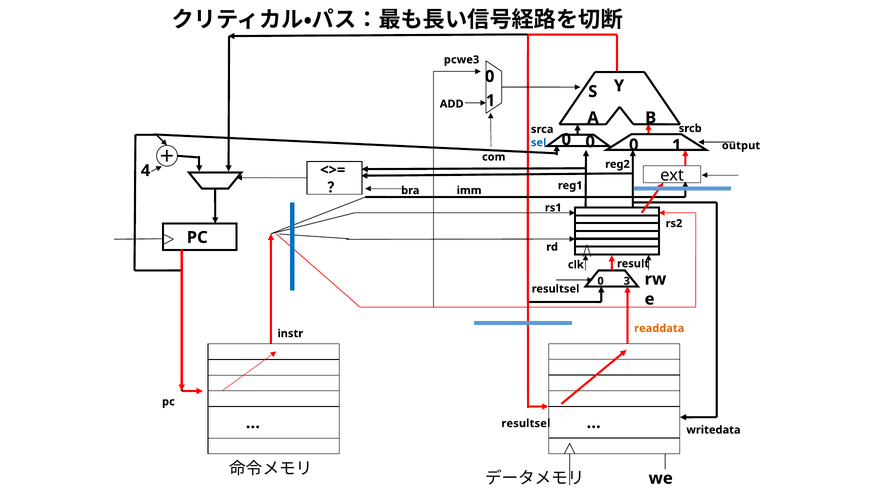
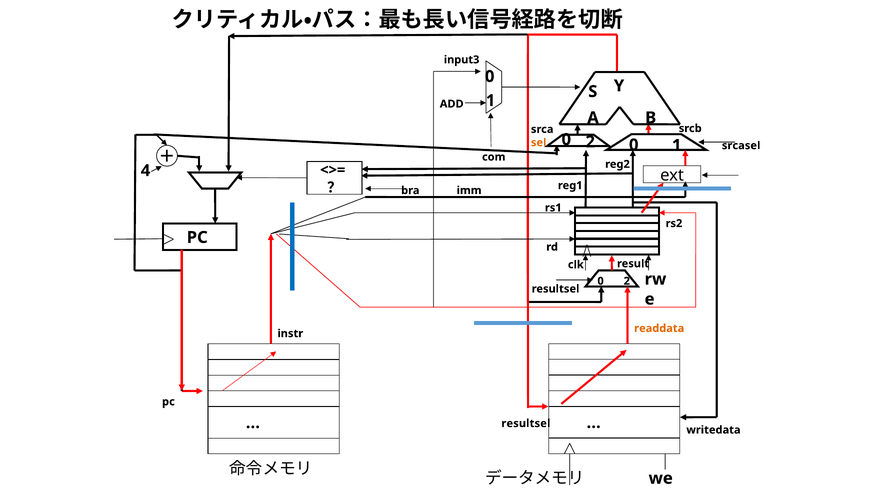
pcwe3: pcwe3 -> input3 (462, 60)
0: 0 -> 2 (590, 142)
sel colour: blue -> orange (539, 143)
output: output -> srcasel (741, 146)
3: 3 -> 2 (627, 281)
